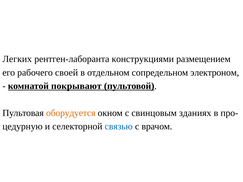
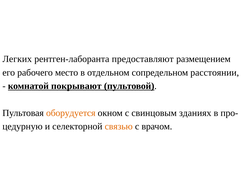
конструкциями: конструкциями -> предоставляют (143, 59)
своей: своей -> место (67, 73)
электроном: электроном -> расстоянии (215, 73)
связью colour: blue -> orange (119, 127)
